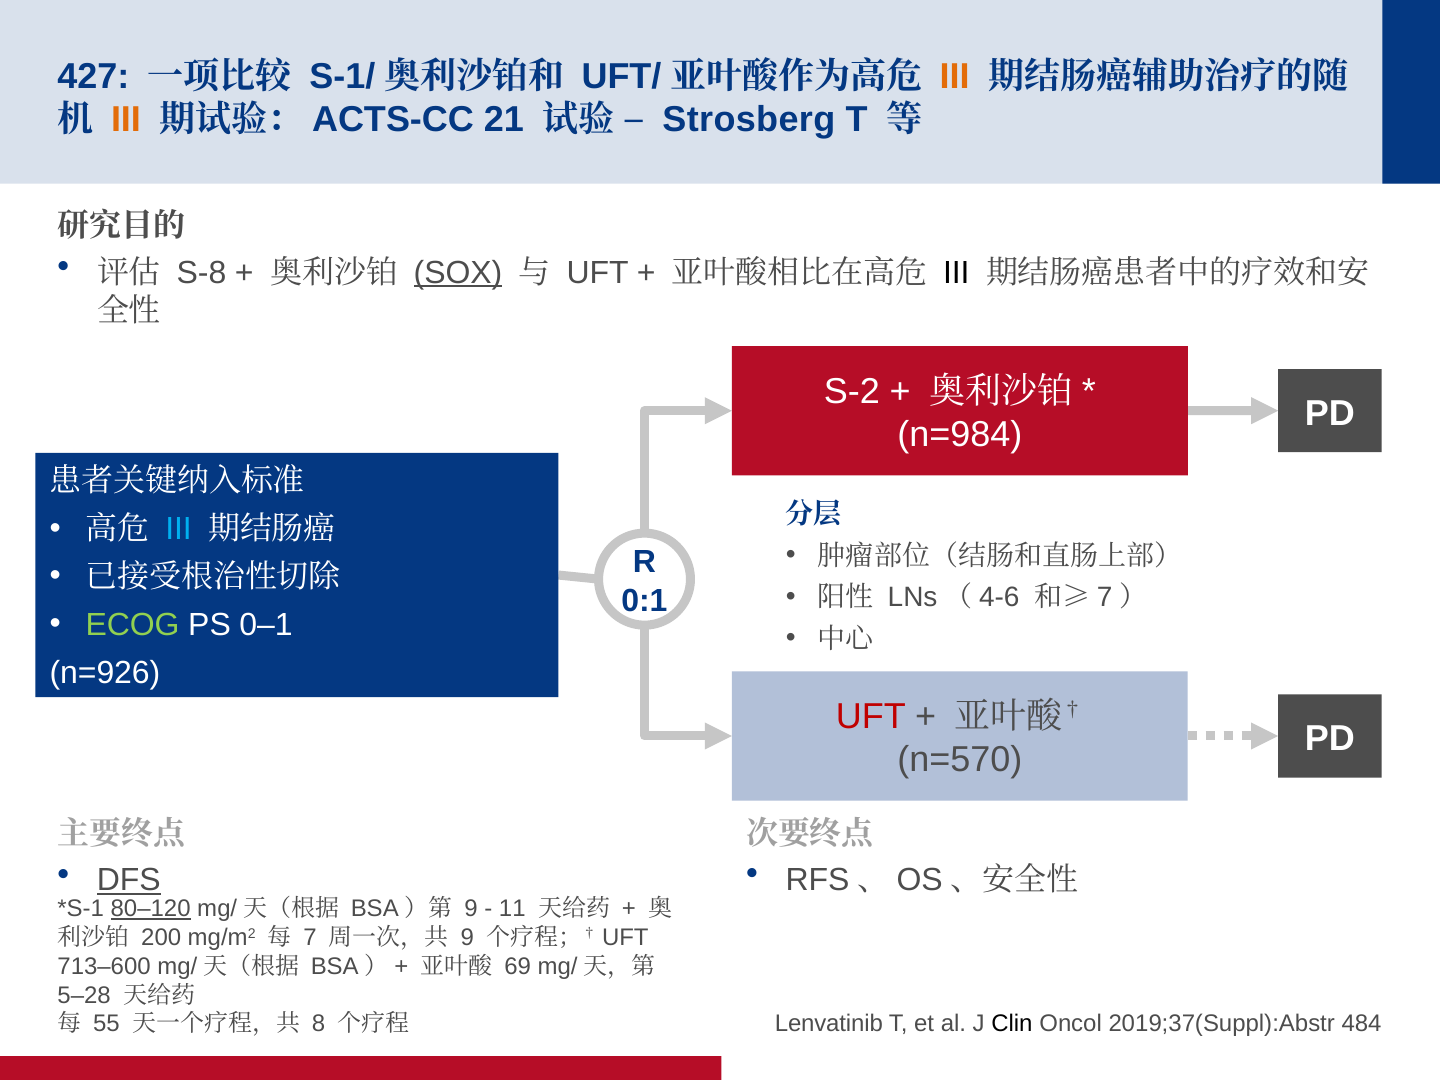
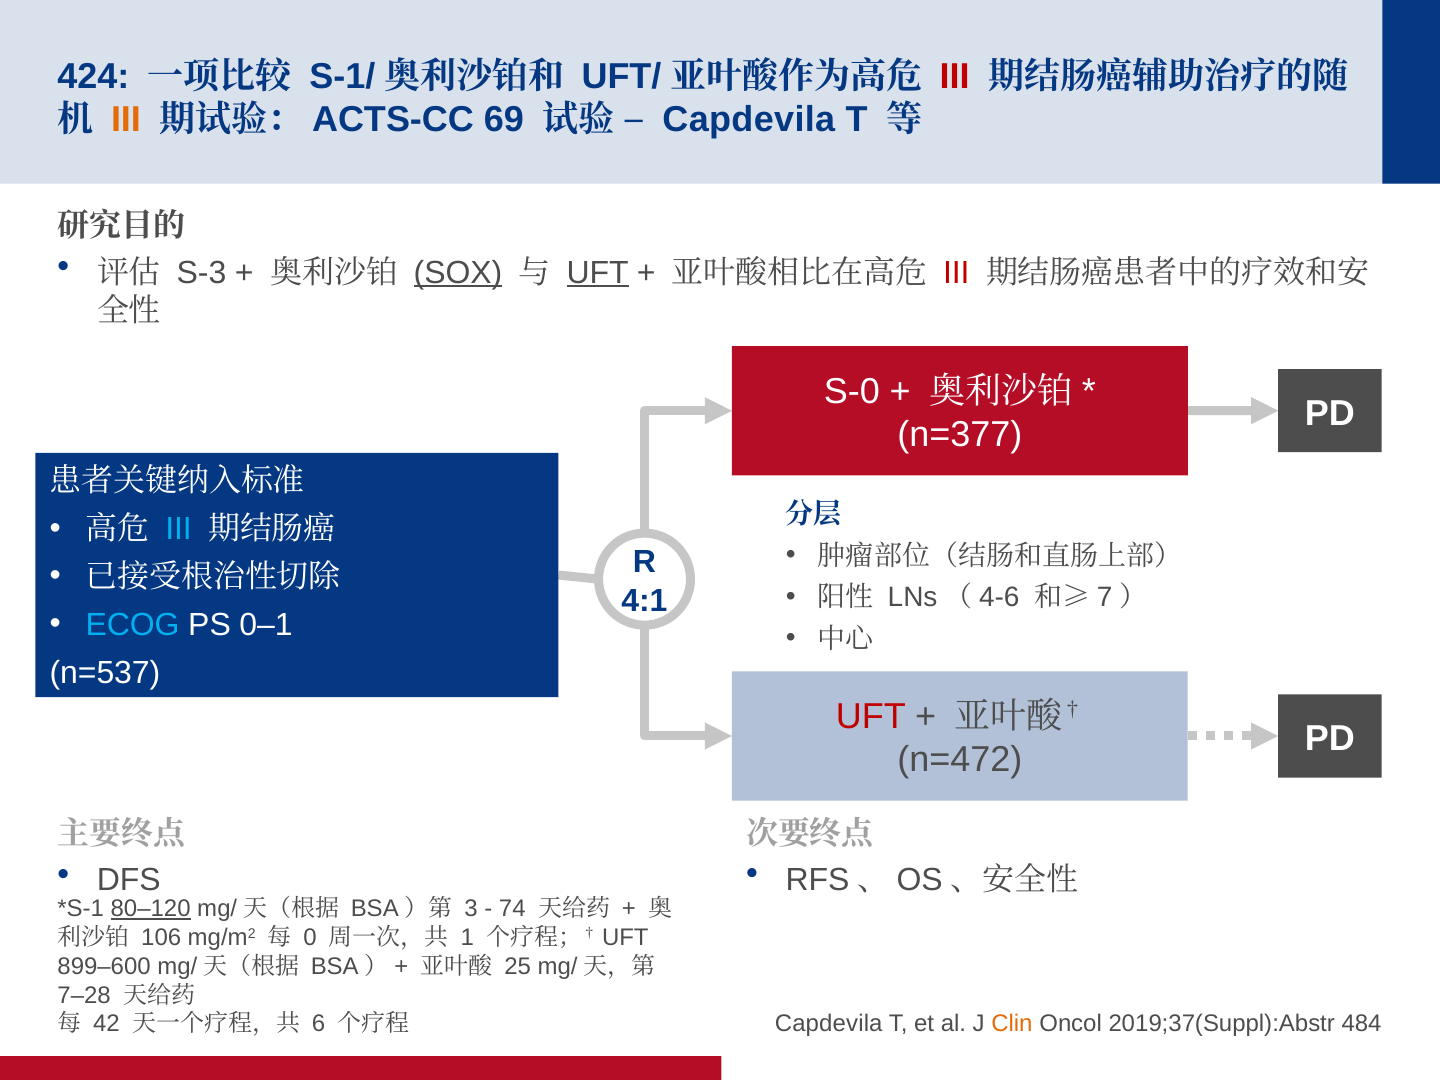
427: 427 -> 424 (93, 76)
III colour: orange -> red (955, 76)
21: 21 -> 69 (504, 120)
Strosberg: Strosberg -> Capdevila (749, 120)
S-8: S-8 -> S-3 (201, 272)
UFT underline: none -> present (598, 272)
III colour: black -> red (956, 272)
S-2: S-2 -> S-0 (852, 392)
n=984: n=984 -> n=377 (960, 435)
0:1: 0:1 -> 4:1 (644, 601)
ECOG colour: light green -> light blue (133, 625)
n=926: n=926 -> n=537 (105, 673)
n=570: n=570 -> n=472 (960, 760)
DFS underline: present -> none (129, 880)
9: 9 -> 3 (471, 909)
11: 11 -> 74 (512, 909)
200: 200 -> 106 (161, 938)
7: 7 -> 0 (310, 938)
9: 9 -> 1 (467, 938)
713–600: 713–600 -> 899–600 (104, 966)
69: 69 -> 25 (518, 966)
5–28: 5–28 -> 7–28 (84, 995)
55: 55 -> 42 (107, 1024)
8: 8 -> 6 (319, 1024)
Lenvatinib: Lenvatinib -> Capdevila (829, 1024)
Clin colour: black -> orange (1012, 1024)
